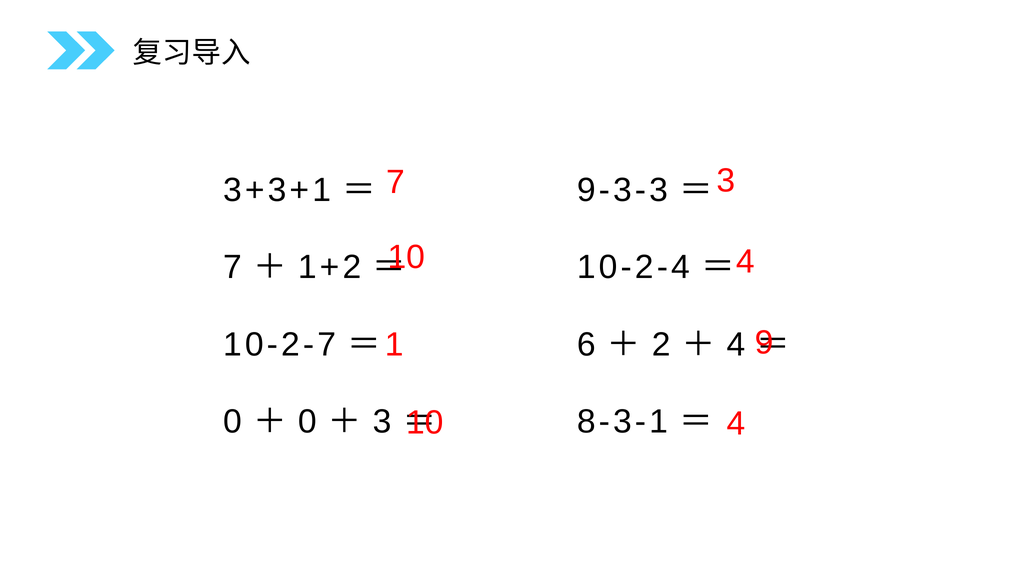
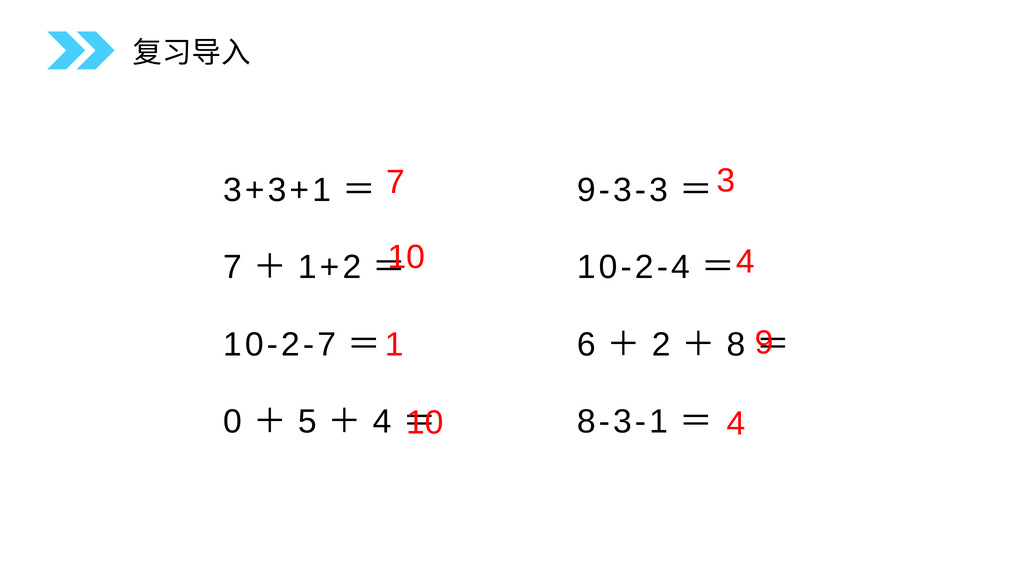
4: 4 -> 8 (736, 345)
0: 0 -> 5 (307, 422)
3: 3 -> 4 (382, 422)
